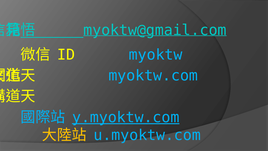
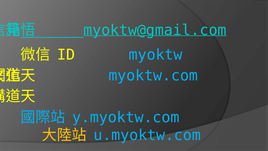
y.myoktw.com underline: present -> none (126, 117)
